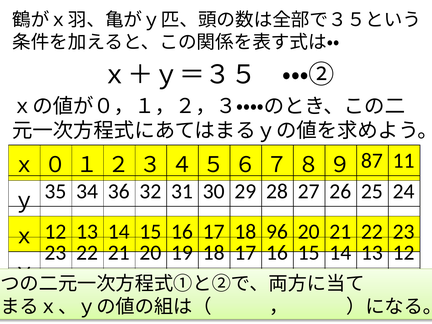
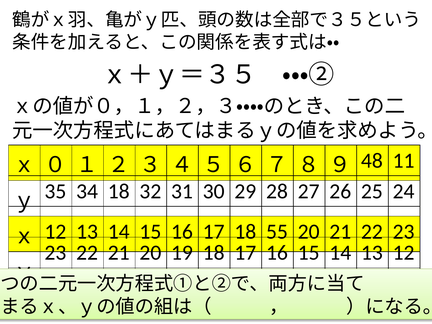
87: 87 -> 48 (372, 161)
34 36: 36 -> 18 (119, 191)
96: 96 -> 55 (277, 232)
